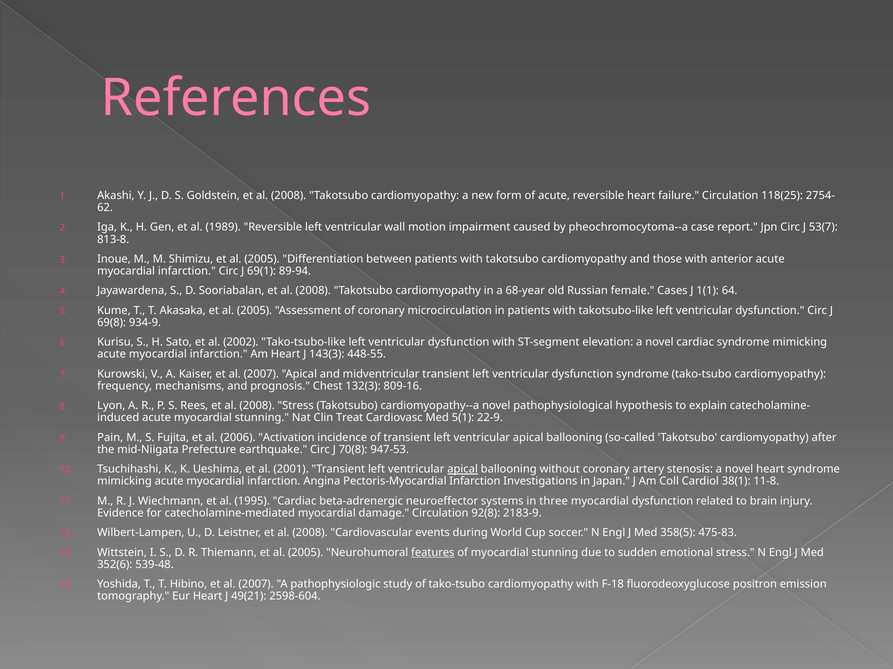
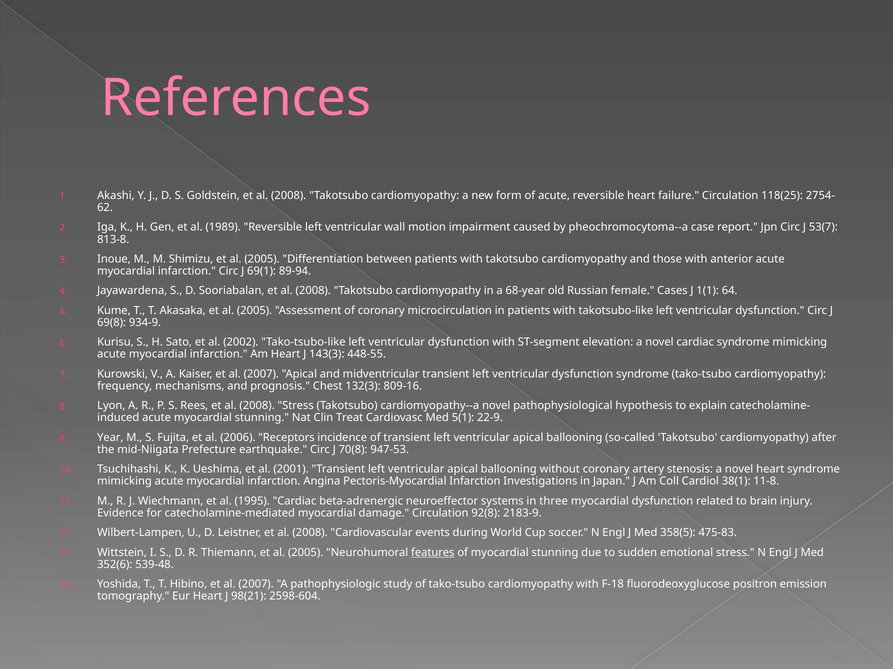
Pain: Pain -> Year (110, 438)
Activation: Activation -> Receptors (287, 438)
apical underline: present -> none (463, 470)
49(21: 49(21 -> 98(21 (249, 597)
